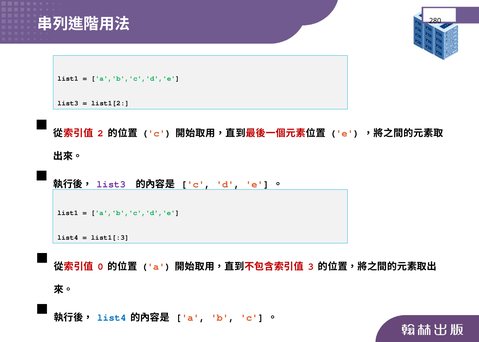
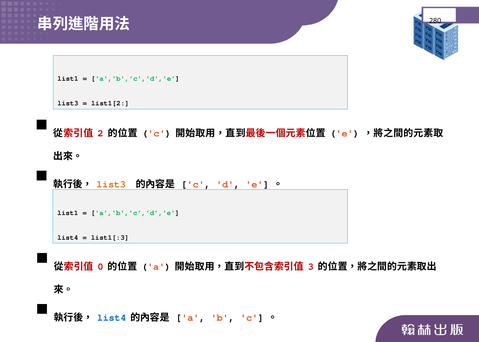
list3 colour: purple -> orange (111, 184)
